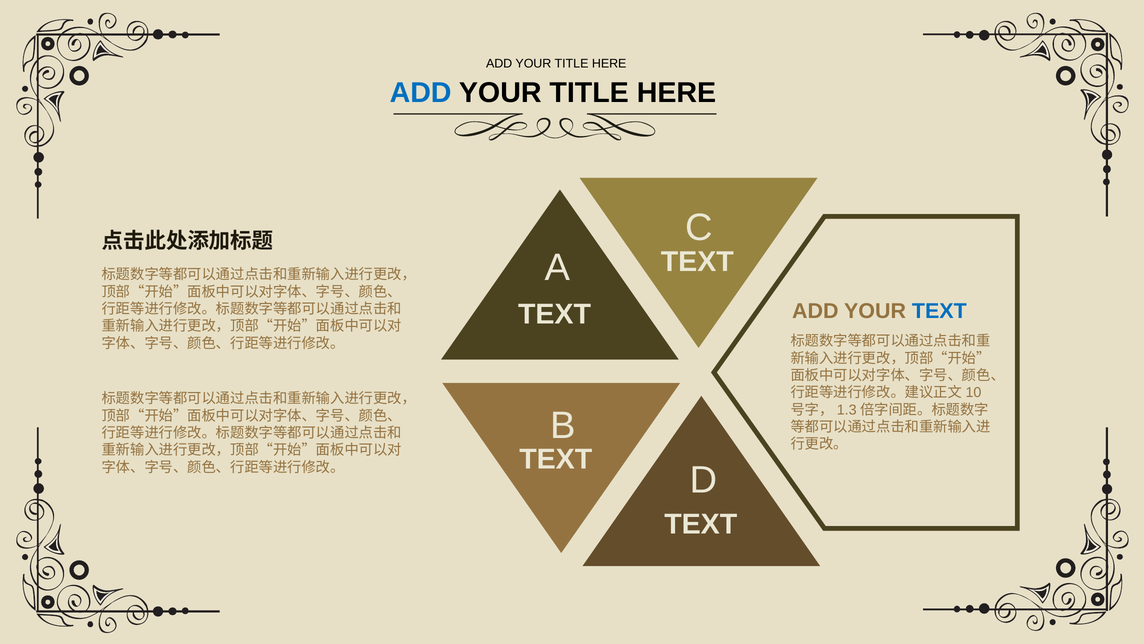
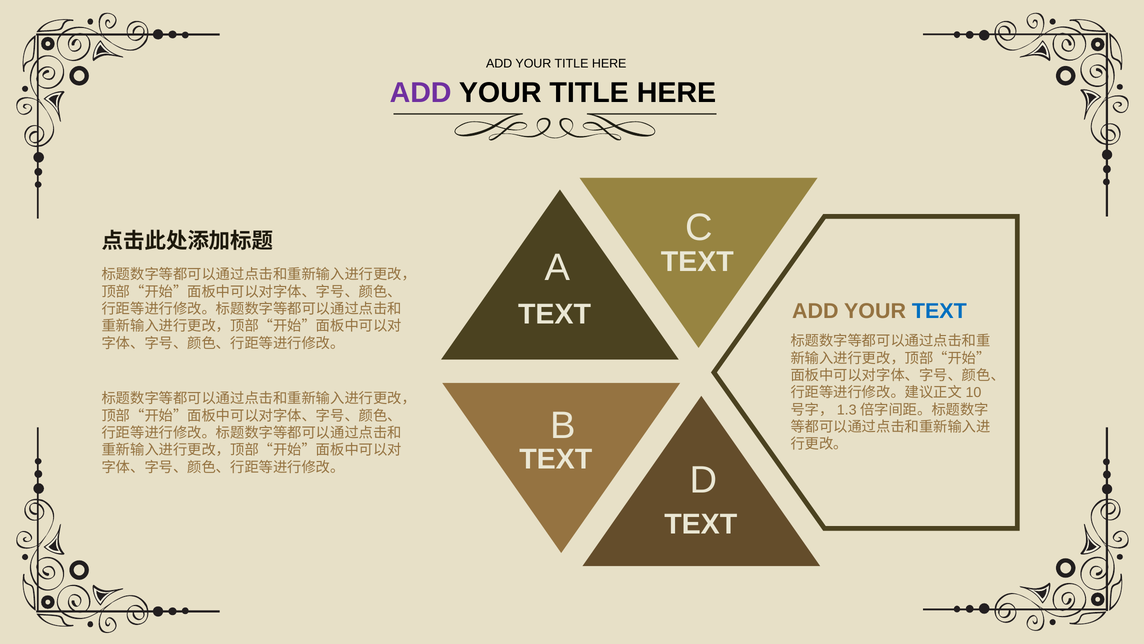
ADD colour: blue -> purple (421, 93)
